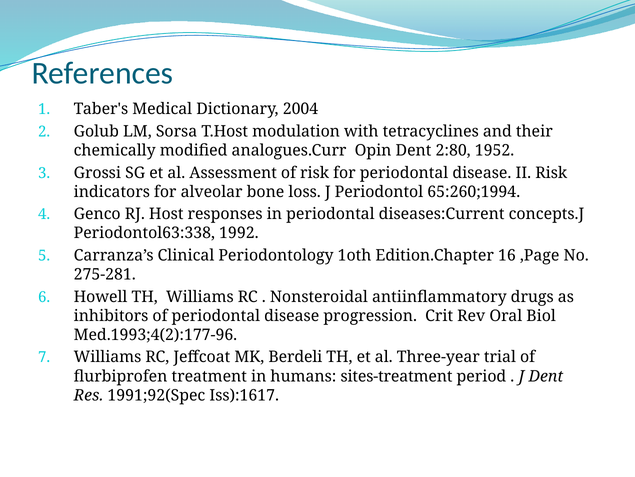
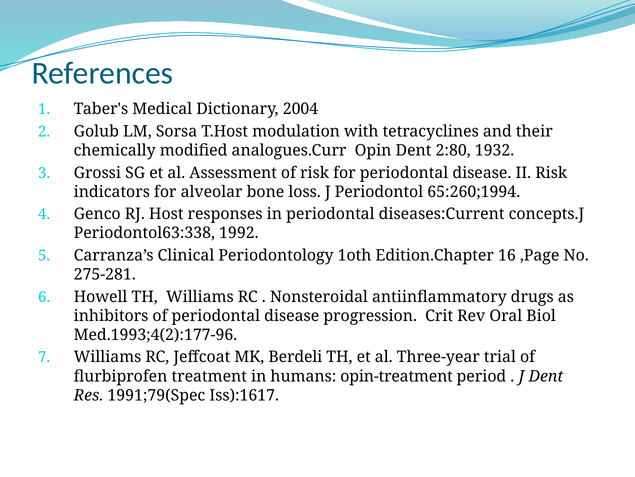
1952: 1952 -> 1932 (495, 150)
sites-treatment: sites-treatment -> opin-treatment (397, 376)
1991;92(Spec: 1991;92(Spec -> 1991;79(Spec (156, 395)
